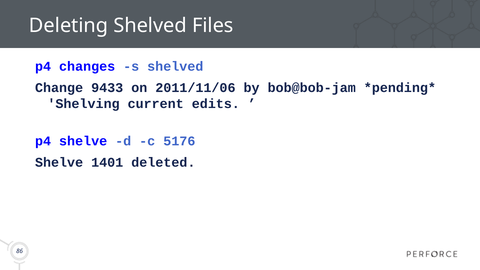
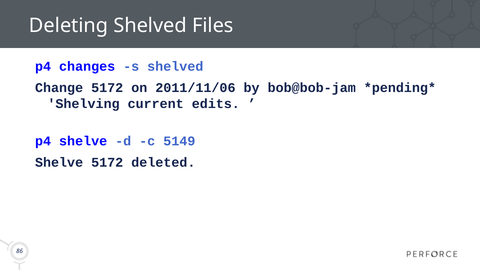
Change 9433: 9433 -> 5172 (107, 88)
5176: 5176 -> 5149 (179, 141)
Shelve 1401: 1401 -> 5172 (107, 162)
